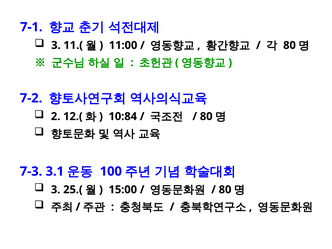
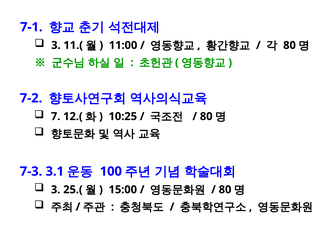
2: 2 -> 7 (56, 116)
10:84: 10:84 -> 10:25 (123, 116)
